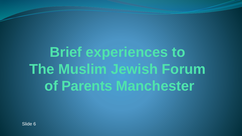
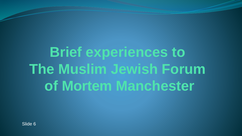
Parents: Parents -> Mortem (87, 86)
